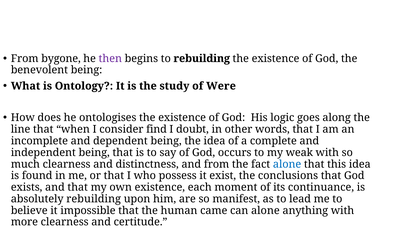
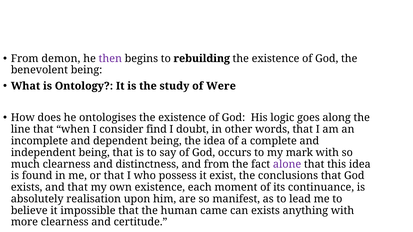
bygone: bygone -> demon (61, 59)
weak: weak -> mark (299, 153)
alone colour: blue -> purple (287, 164)
absolutely rebuilding: rebuilding -> realisation (94, 199)
can alone: alone -> exists (265, 211)
